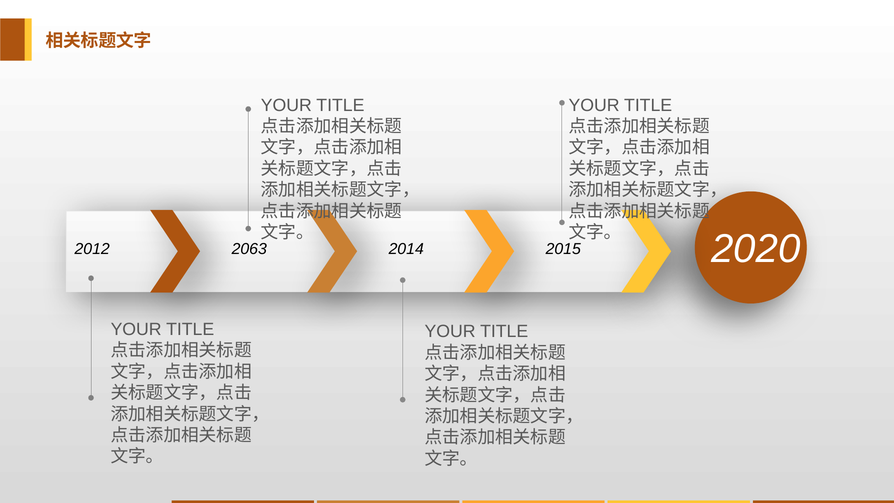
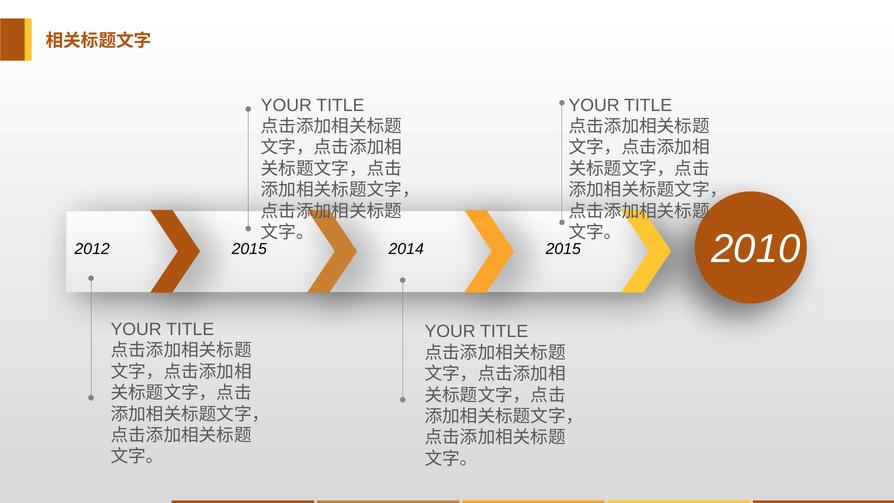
2020: 2020 -> 2010 (756, 249)
2012 2063: 2063 -> 2015 (249, 249)
